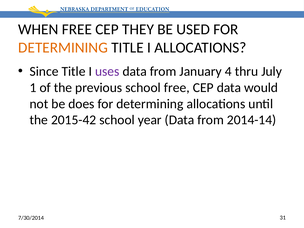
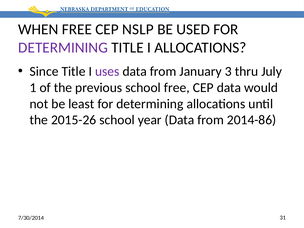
THEY: THEY -> NSLP (138, 29)
DETERMINING colour: orange -> purple (63, 48)
4: 4 -> 3 (228, 71)
does: does -> least (81, 104)
2015-42: 2015-42 -> 2015-26 (74, 120)
2014-14: 2014-14 -> 2014-86 (252, 120)
